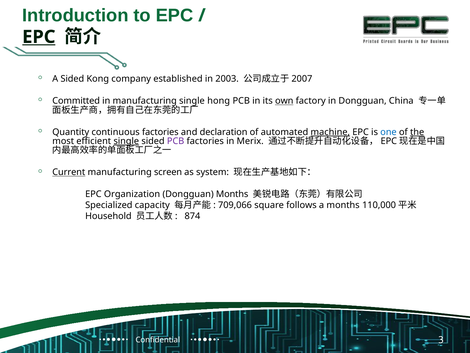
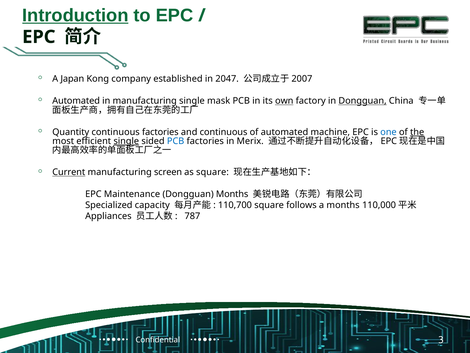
Introduction underline: none -> present (75, 15)
EPC underline: present -> none (39, 37)
A Sided: Sided -> Japan (72, 79)
2003: 2003 -> 2047 (227, 79)
Committed: Committed -> Automated (76, 101)
hong: hong -> mask (219, 101)
Dongguan underline: none -> present (363, 101)
and declaration: declaration -> continuous (224, 132)
machine underline: present -> none (330, 132)
PCB colour: purple -> blue (176, 141)
as system: system -> square (212, 172)
Organization: Organization -> Maintenance (132, 194)
709,066: 709,066 -> 110,700 (235, 205)
Household: Household -> Appliances (108, 216)
874: 874 -> 787 (192, 216)
